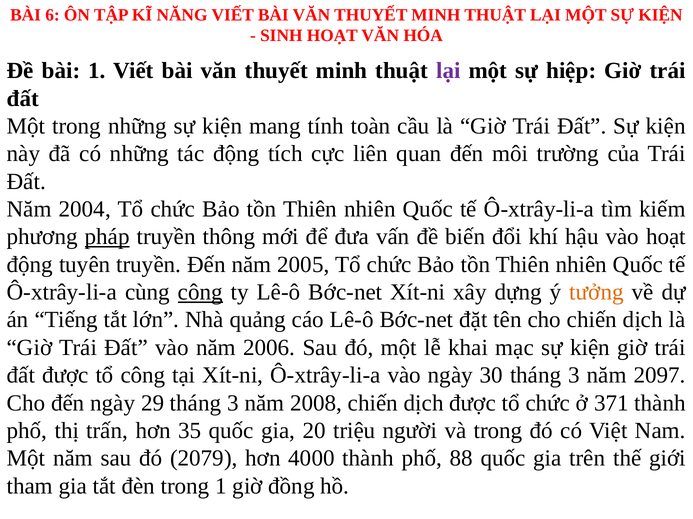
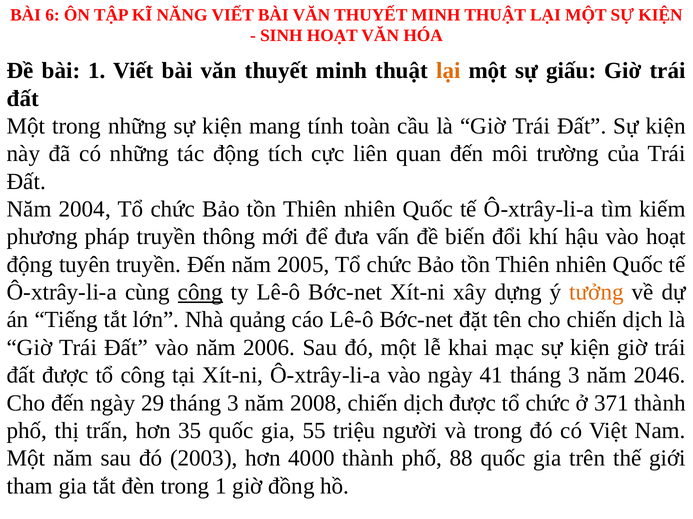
lại colour: purple -> orange (448, 71)
hiệp: hiệp -> giấu (571, 71)
pháp underline: present -> none (107, 237)
30: 30 -> 41 (491, 376)
2097: 2097 -> 2046 (660, 376)
20: 20 -> 55 (314, 431)
2079: 2079 -> 2003 (204, 459)
